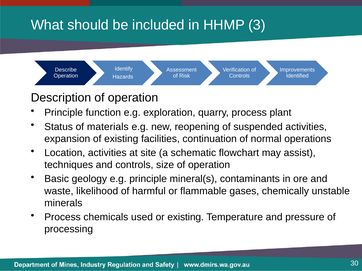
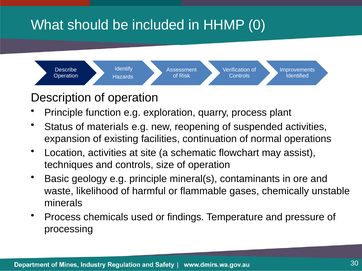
3: 3 -> 0 (257, 25)
or existing: existing -> findings (186, 217)
